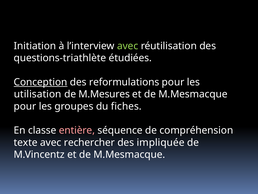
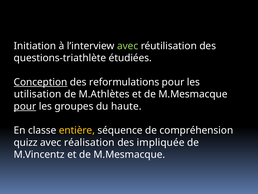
M.Mesures: M.Mesures -> M.Athlètes (104, 94)
pour underline: none -> present (25, 106)
fiches: fiches -> haute (126, 106)
entière colour: pink -> yellow (77, 130)
texte: texte -> quizz (26, 142)
rechercher: rechercher -> réalisation (89, 142)
